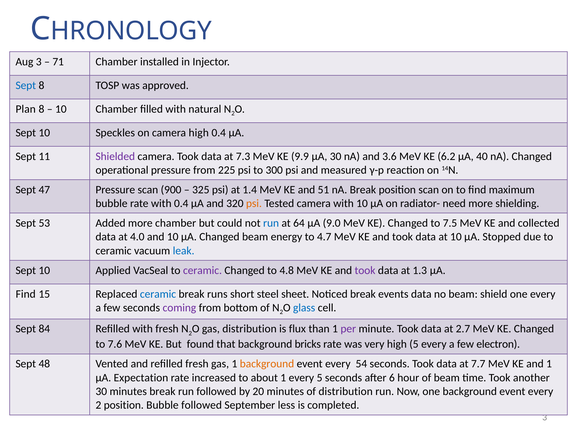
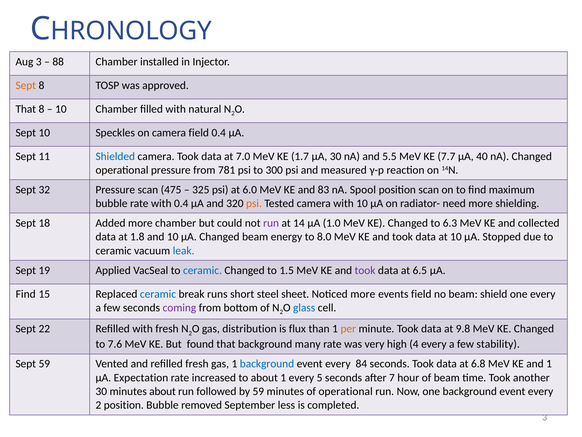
71: 71 -> 88 (58, 62)
Sept colour: blue -> orange (26, 85)
Plan: Plan -> That (26, 109)
camera high: high -> field (199, 132)
Shielded colour: purple -> blue (115, 156)
7.3: 7.3 -> 7.0 (243, 156)
9.9: 9.9 -> 1.7 (300, 156)
3.6: 3.6 -> 5.5 (389, 156)
6.2: 6.2 -> 7.7 (446, 156)
225: 225 -> 781 (227, 170)
47: 47 -> 32 (44, 189)
900: 900 -> 475 (171, 189)
1.4: 1.4 -> 6.0 (250, 189)
51: 51 -> 83 (323, 189)
nA Break: Break -> Spool (363, 189)
53: 53 -> 18 (44, 223)
run colour: blue -> purple (271, 223)
64: 64 -> 14 (299, 223)
9.0: 9.0 -> 1.0 (332, 223)
7.5: 7.5 -> 6.3 (450, 223)
4.0: 4.0 -> 1.8 (137, 237)
4.7: 4.7 -> 8.0 (324, 237)
10: 10 -> 19 (44, 270)
ceramic colour: purple -> blue (202, 270)
4.8: 4.8 -> 1.5 (287, 270)
1.3: 1.3 -> 6.5 (420, 270)
Noticed break: break -> more (363, 294)
events data: data -> field (421, 294)
84: 84 -> 22 (44, 329)
per colour: purple -> orange (348, 329)
2.7: 2.7 -> 9.8 (463, 329)
bricks: bricks -> many (308, 344)
high 5: 5 -> 4 (414, 344)
electron: electron -> stability (498, 344)
Sept 48: 48 -> 59 (44, 363)
background colour: orange -> blue (267, 363)
54: 54 -> 84 (361, 363)
7.7: 7.7 -> 6.8 (478, 363)
6: 6 -> 7 (392, 377)
minutes break: break -> about (163, 391)
by 20: 20 -> 59 (258, 391)
of distribution: distribution -> operational (346, 391)
Bubble followed: followed -> removed (202, 405)
